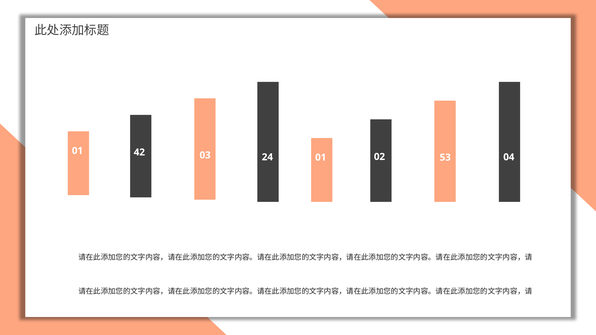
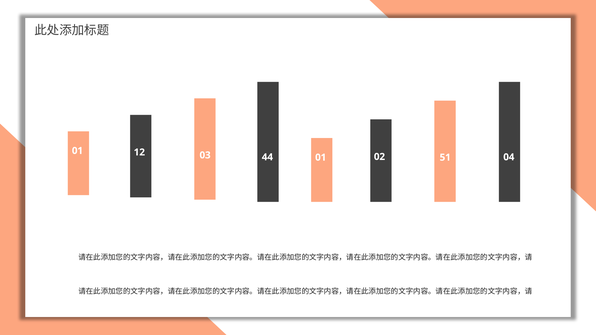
42: 42 -> 12 (139, 152)
24: 24 -> 44 (267, 157)
53: 53 -> 51 (445, 158)
